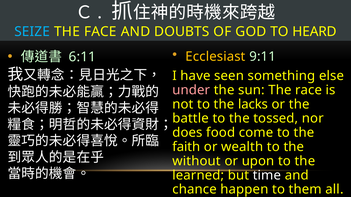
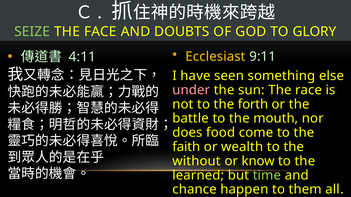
SEIZE colour: light blue -> light green (32, 32)
HEARD: HEARD -> GLORY (315, 32)
6:11: 6:11 -> 4:11 (82, 57)
lacks: lacks -> forth (253, 104)
tossed: tossed -> mouth (276, 119)
upon: upon -> know (258, 161)
time colour: white -> light green (267, 176)
